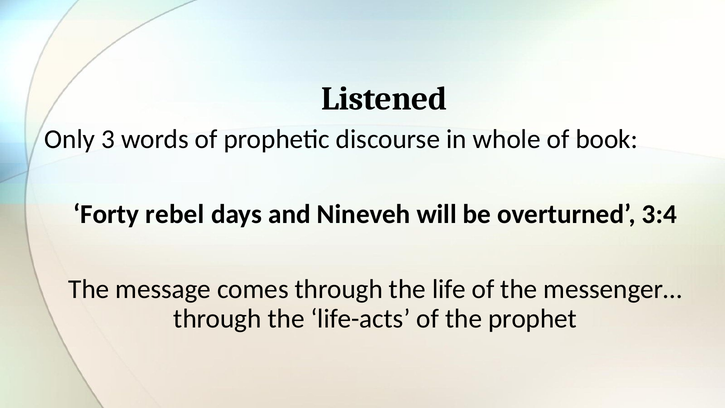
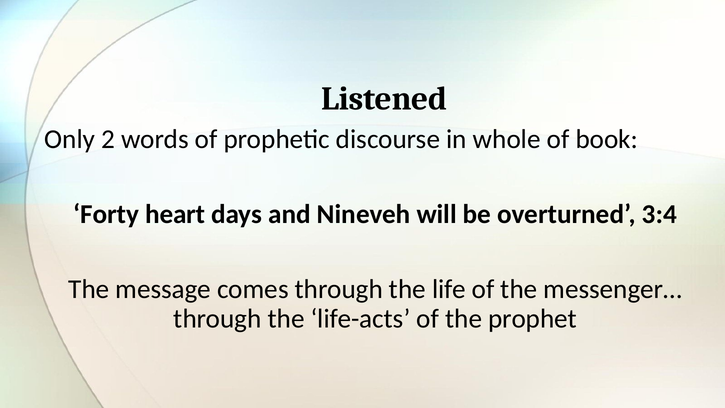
3: 3 -> 2 (108, 139)
rebel: rebel -> heart (175, 214)
